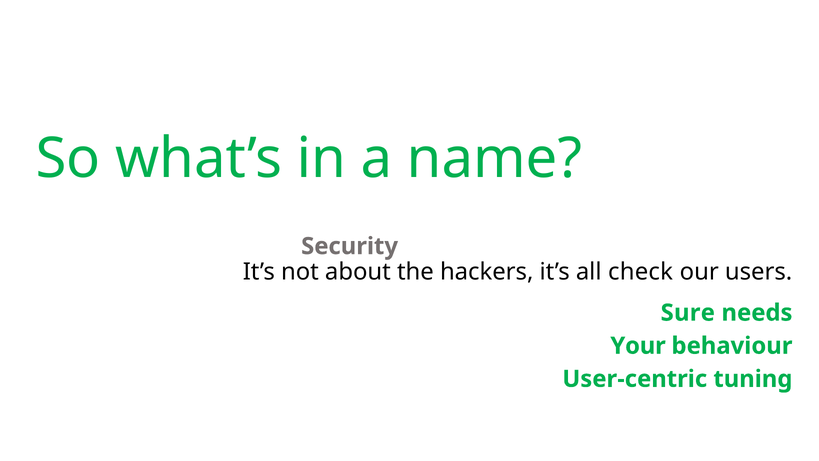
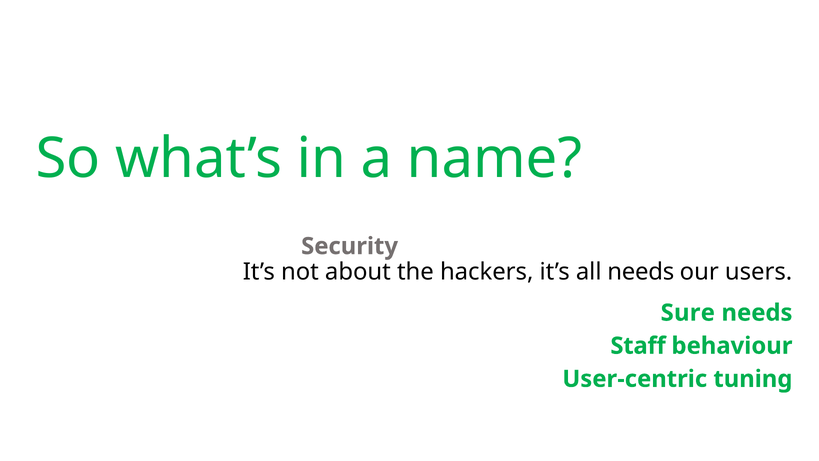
all check: check -> needs (641, 272)
Your: Your -> Staff (638, 346)
